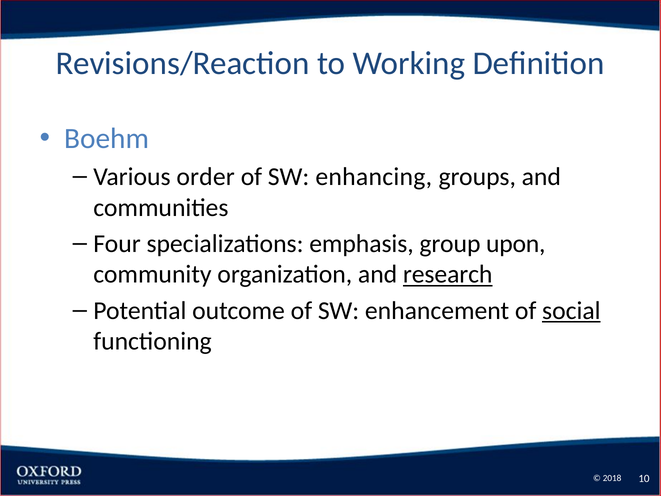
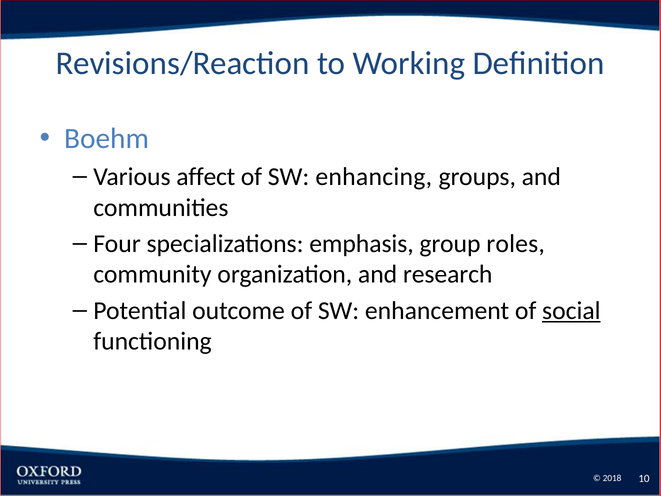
order: order -> affect (206, 177)
upon: upon -> roles (516, 244)
research underline: present -> none (448, 274)
